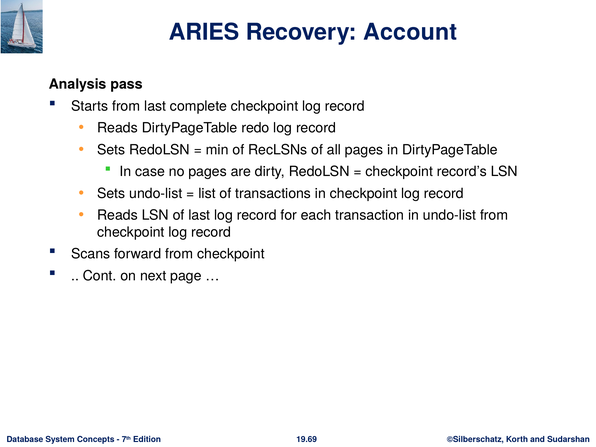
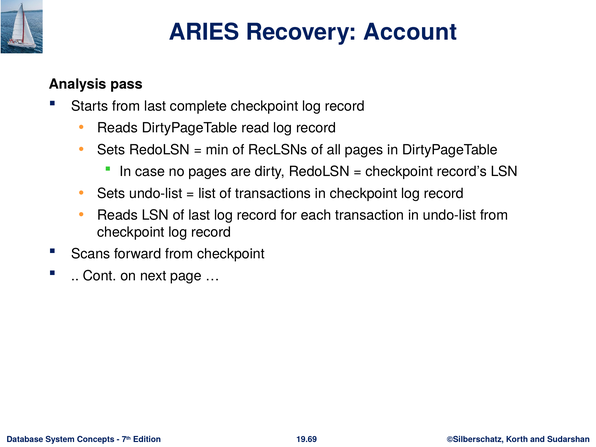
redo: redo -> read (255, 128)
